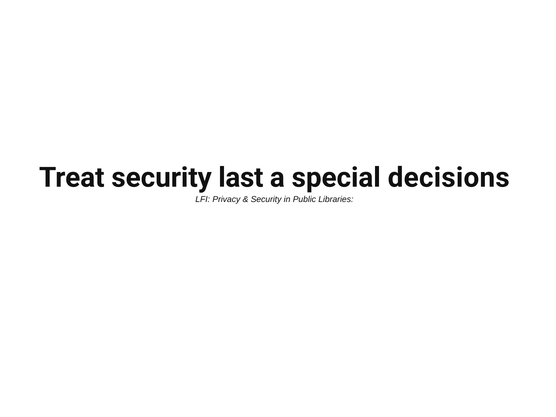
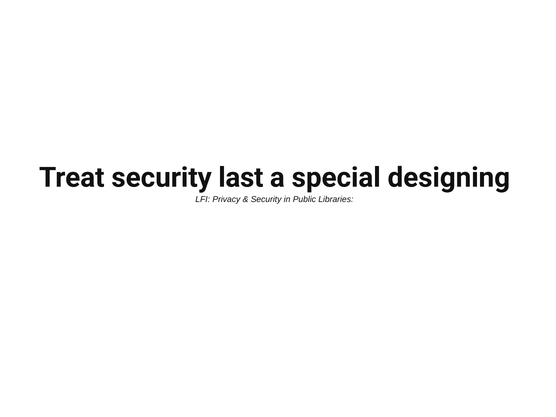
decisions: decisions -> designing (449, 178)
